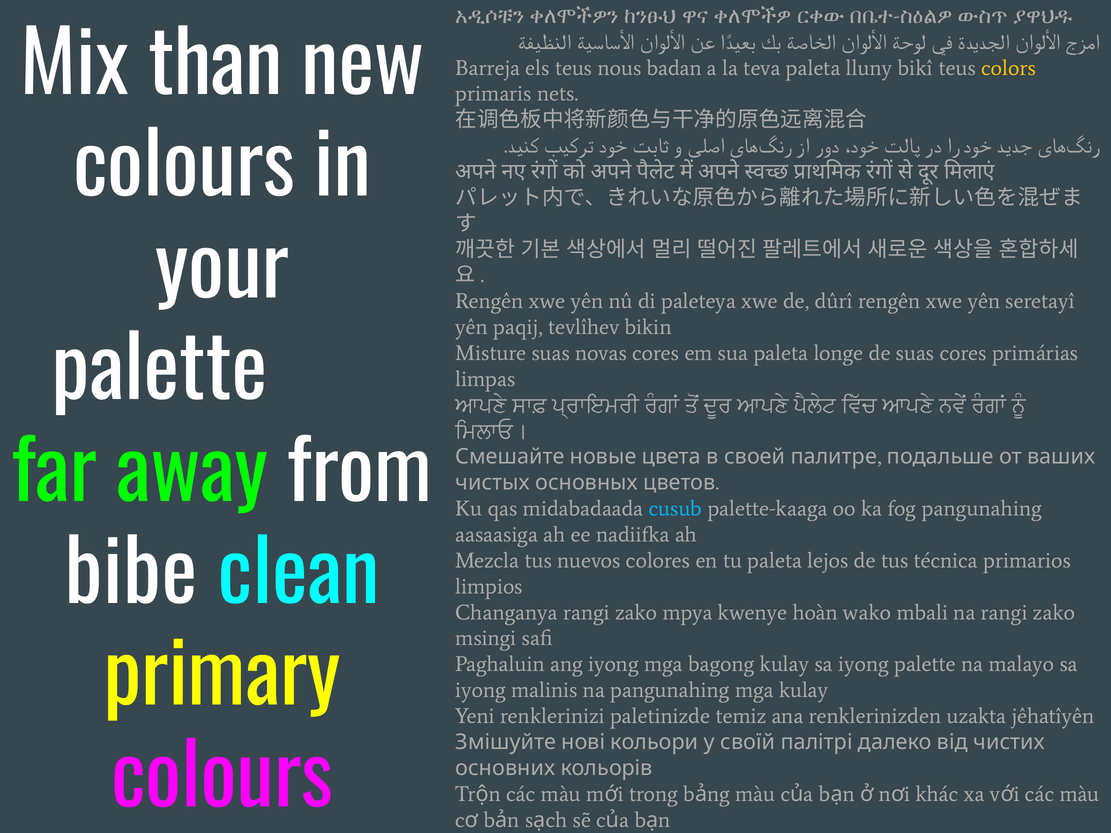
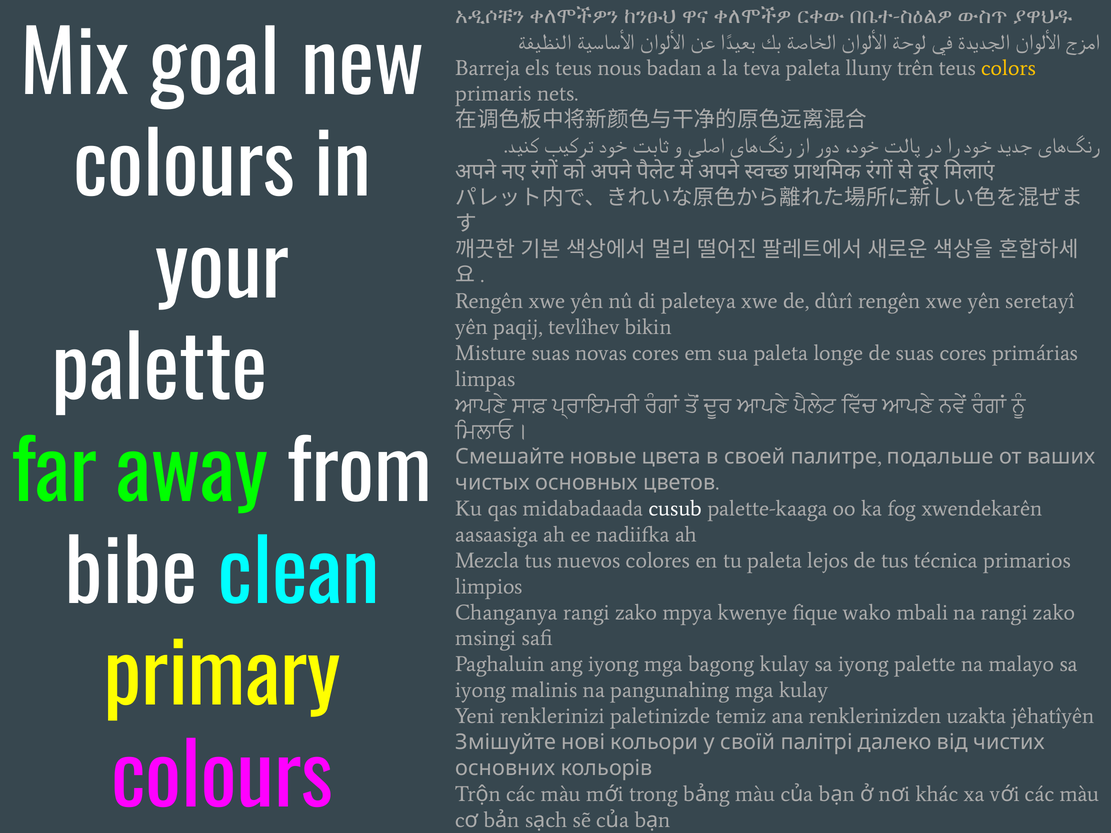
than: than -> goal (215, 66)
bikî: bikî -> trên (915, 68)
cusub colour: light blue -> white (675, 509)
fog pangunahing: pangunahing -> xwendekarên (982, 509)
hoàn: hoàn -> fique (815, 613)
